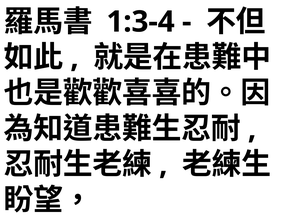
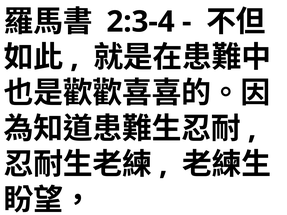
1:3-4: 1:3-4 -> 2:3-4 (141, 22)
